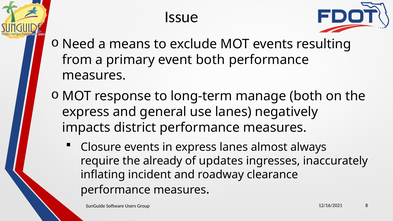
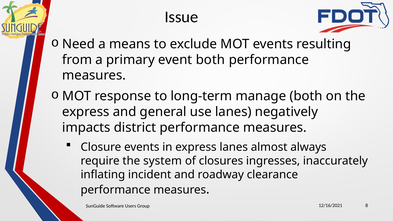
already: already -> system (163, 161)
updates: updates -> closures (221, 161)
